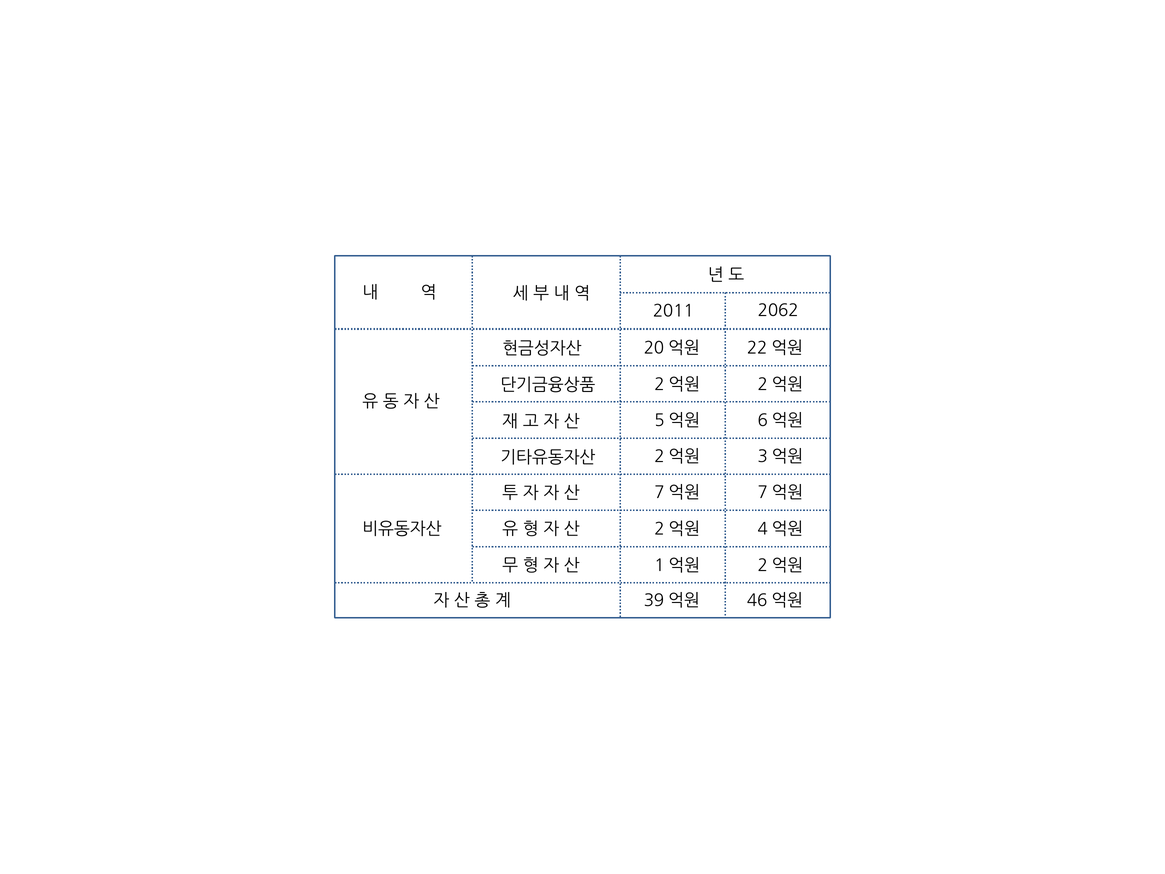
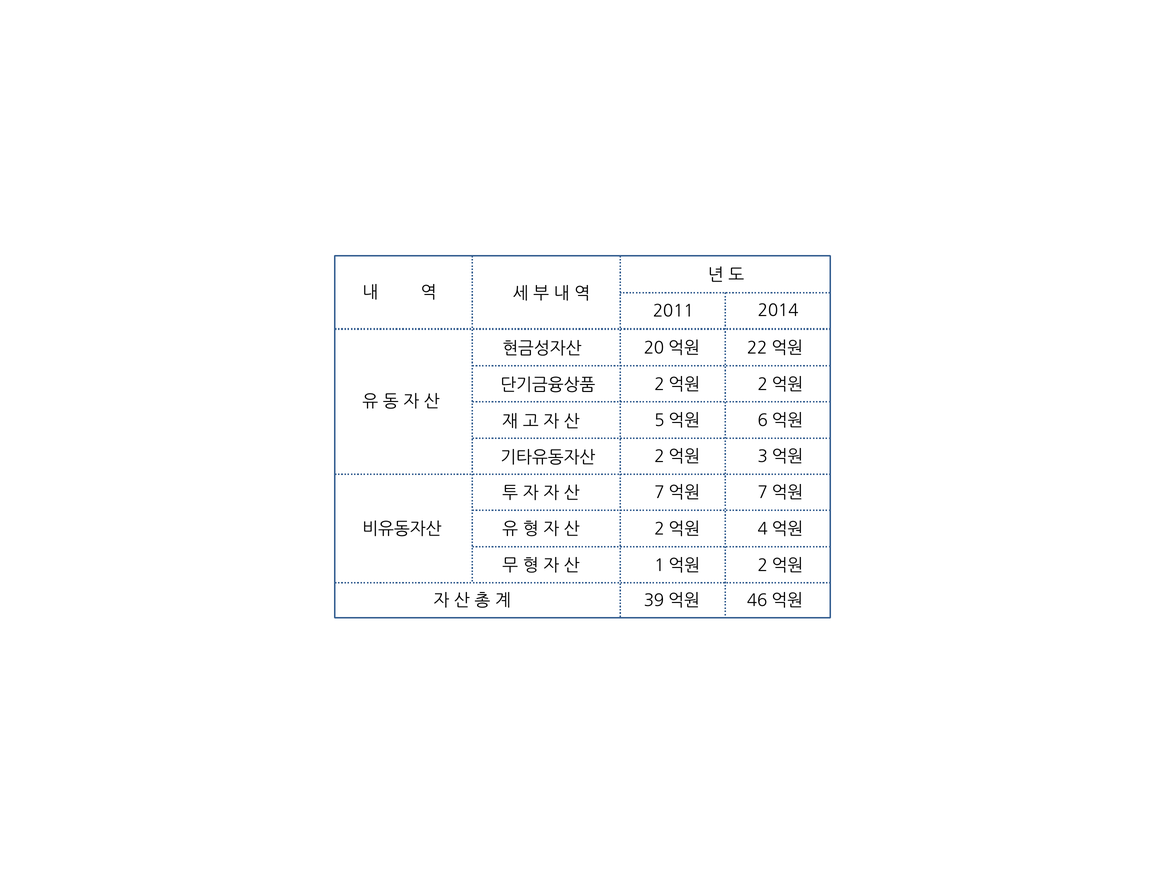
2062: 2062 -> 2014 (778, 311)
